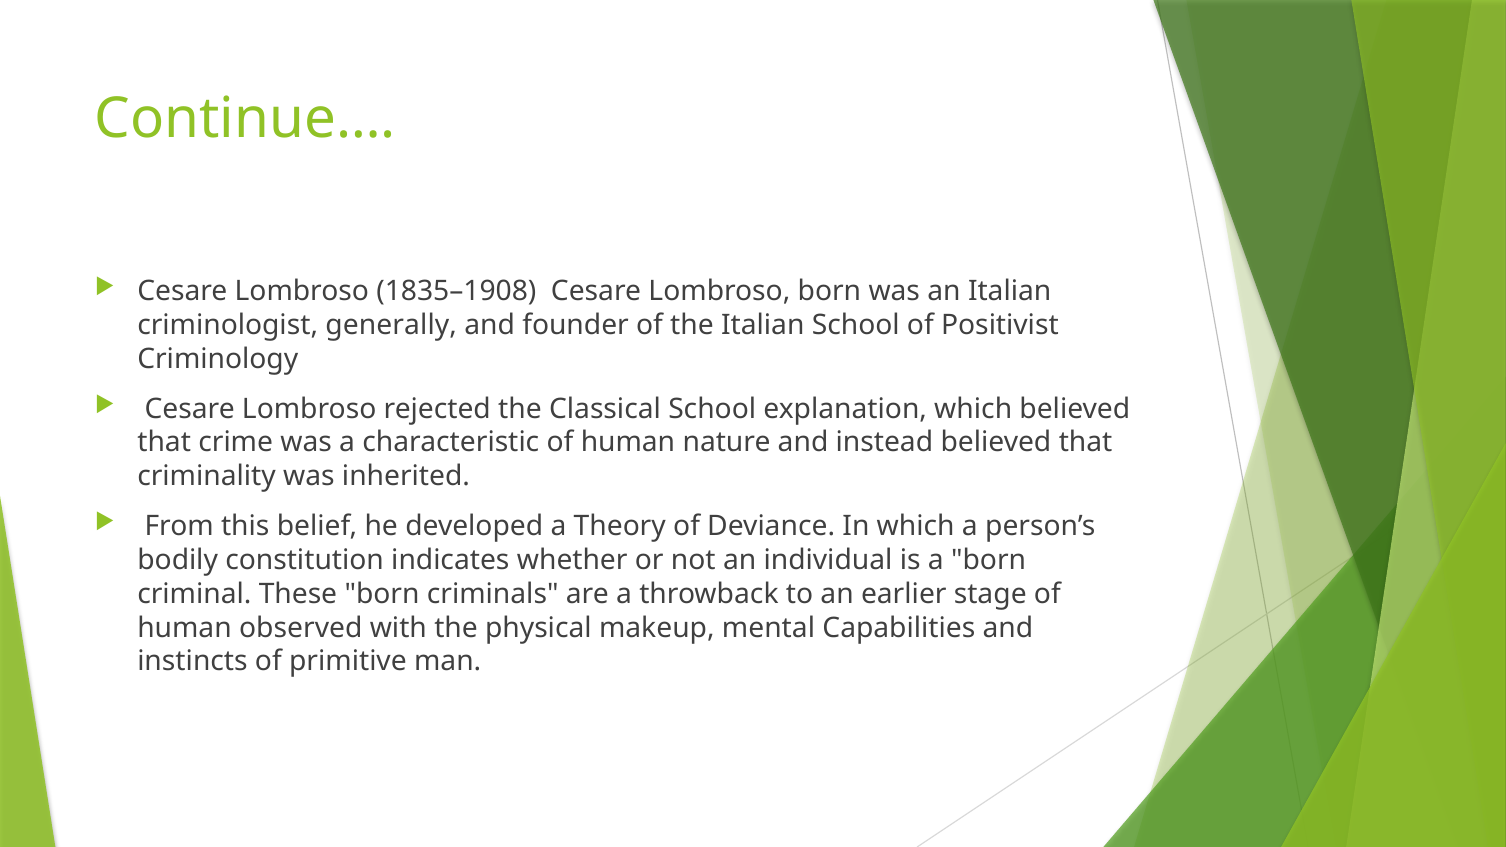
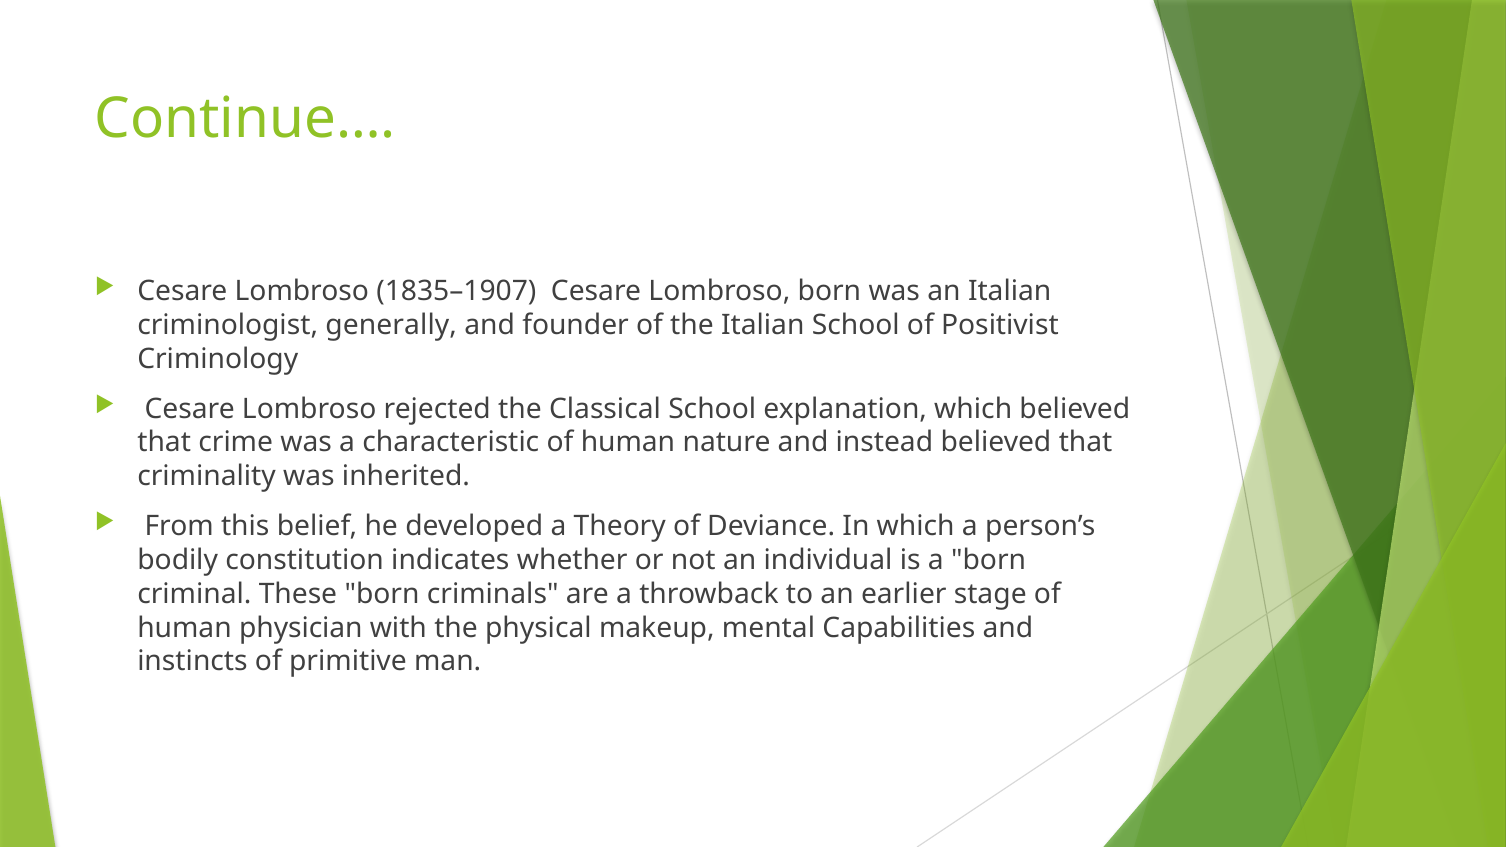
1835–1908: 1835–1908 -> 1835–1907 (456, 291)
observed: observed -> physician (301, 628)
